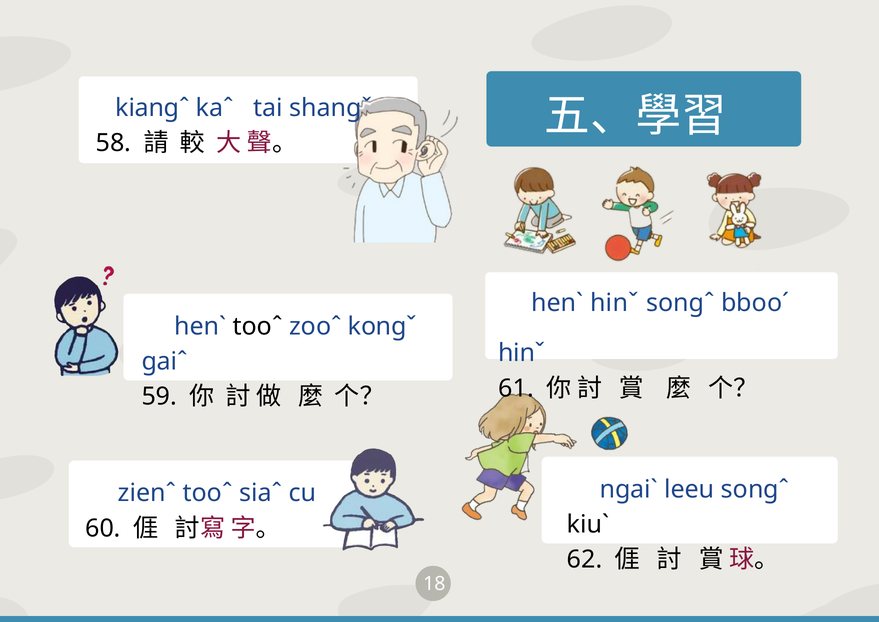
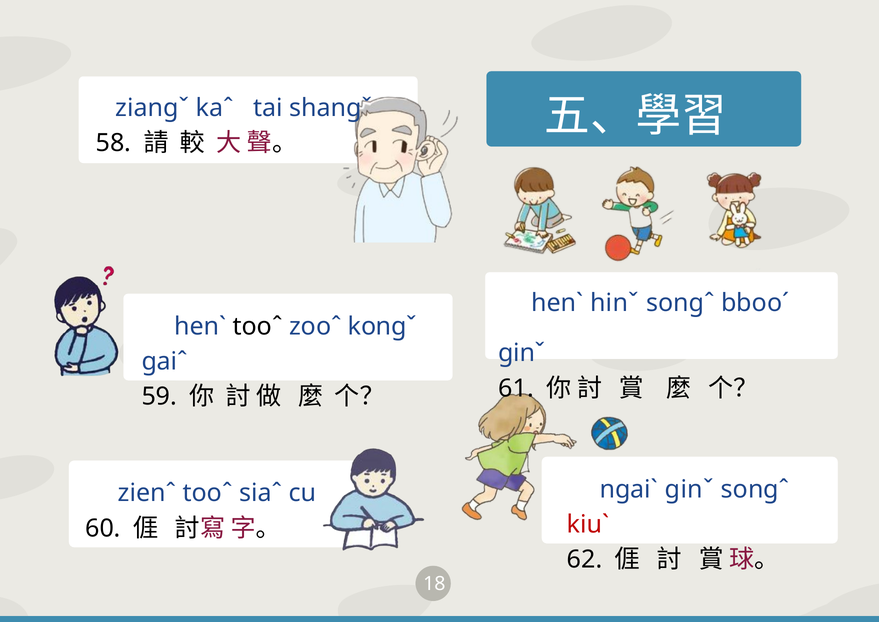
kiangˆ: kiangˆ -> ziangˇ (152, 108)
hinˇ: hinˇ -> ginˇ (522, 354)
ngaiˋ leeu: leeu -> ginˇ (689, 490)
kiuˋ colour: black -> red (588, 525)
